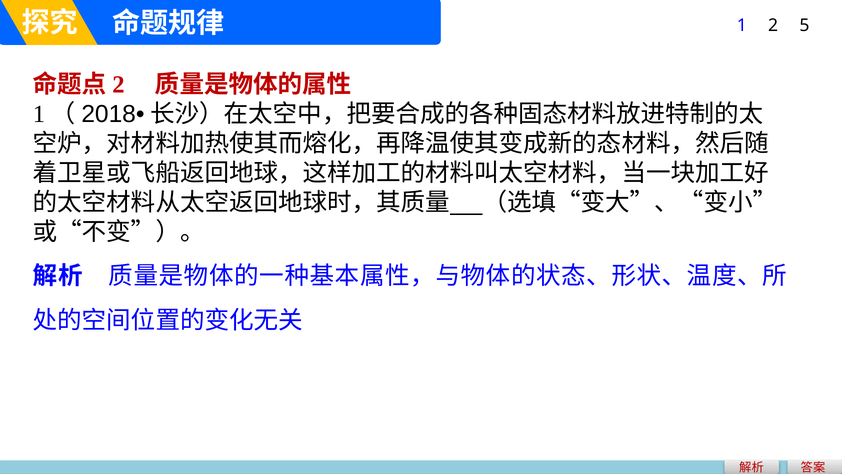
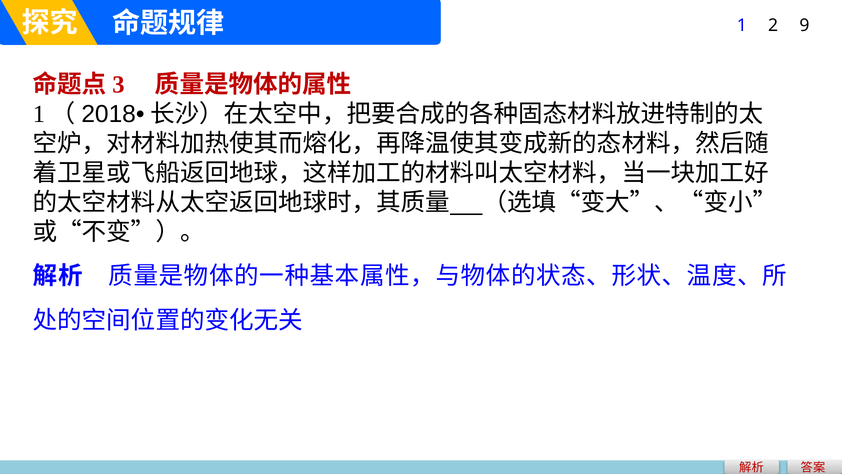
5: 5 -> 9 (804, 26)
2: 2 -> 3 (118, 84)
